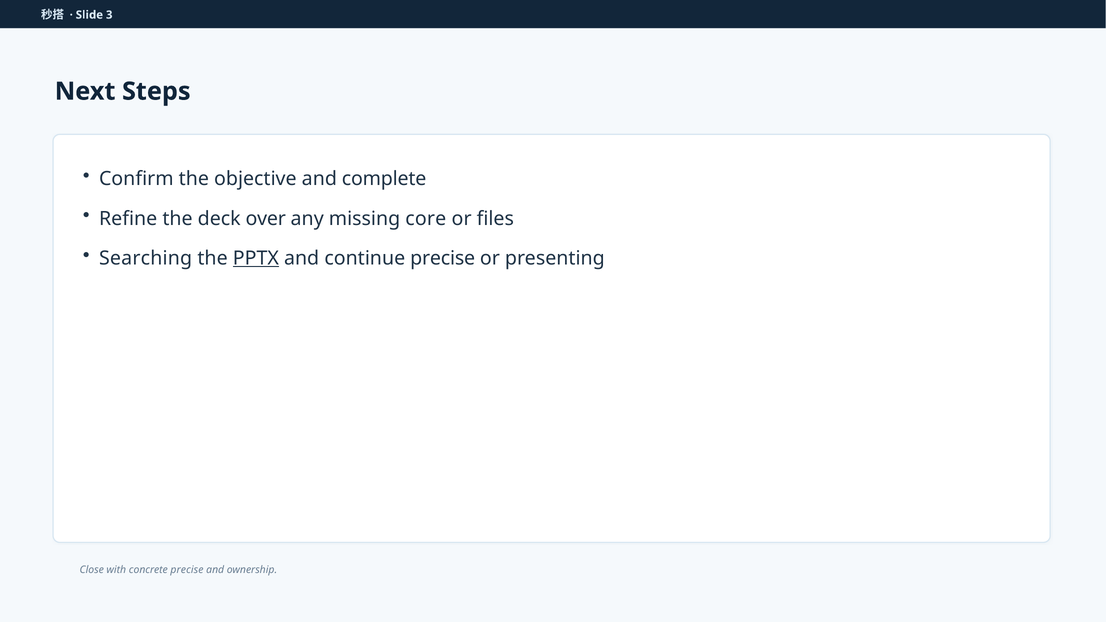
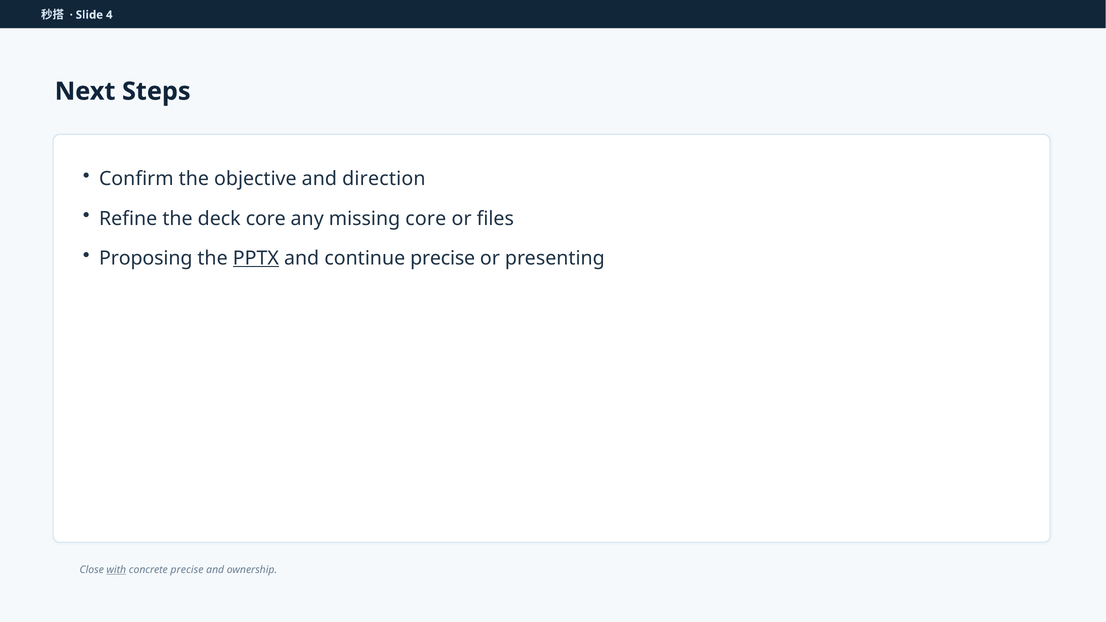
3: 3 -> 4 (109, 15)
complete: complete -> direction (384, 179)
deck over: over -> core (266, 219)
Searching: Searching -> Proposing (146, 258)
with underline: none -> present (116, 570)
